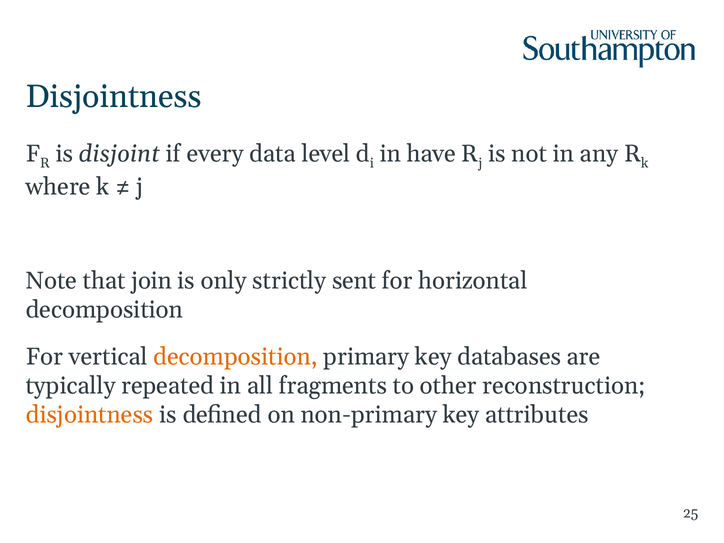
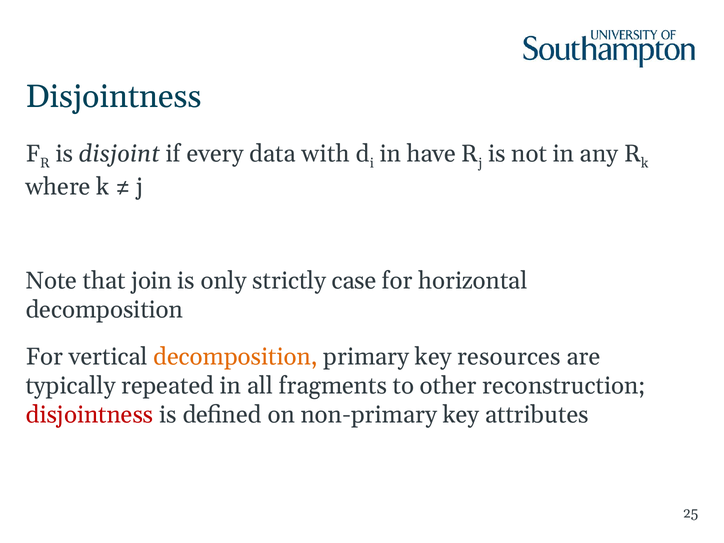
level: level -> with (326, 154)
sent: sent -> case (354, 281)
databases: databases -> resources (509, 357)
disjointness colour: orange -> red (90, 415)
